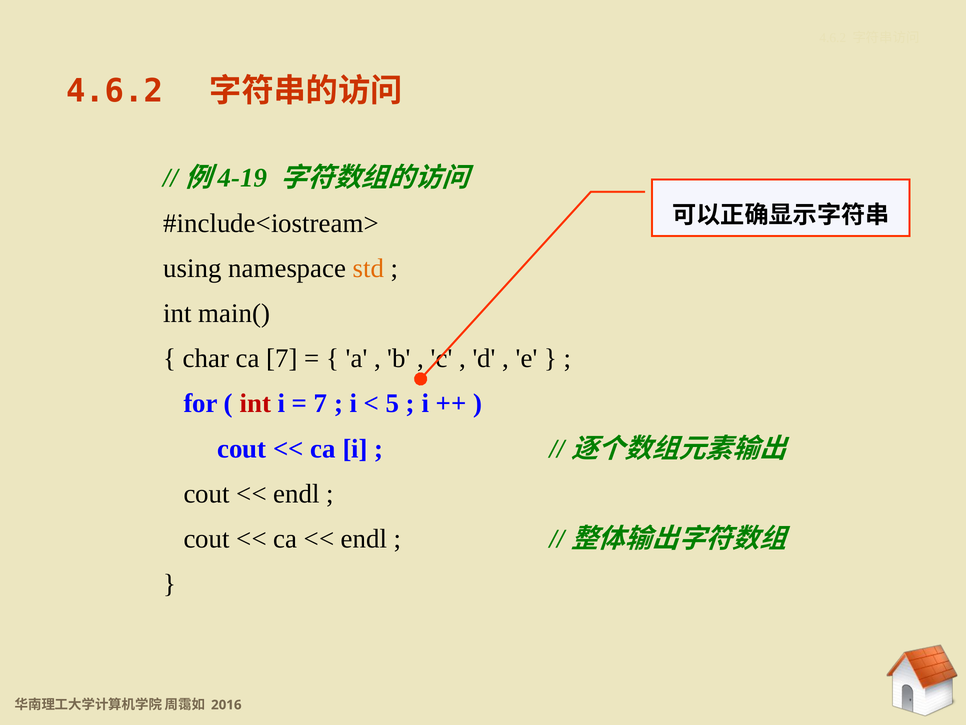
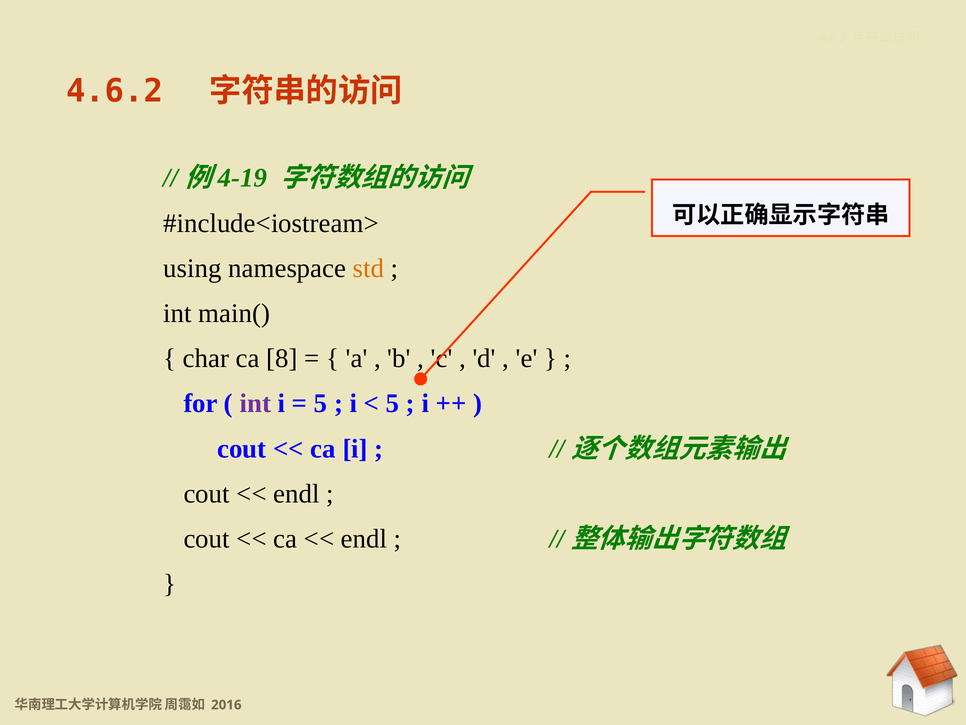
ca 7: 7 -> 8 (282, 358)
int colour: red -> purple (255, 403)
7: 7 -> 5 (321, 403)
